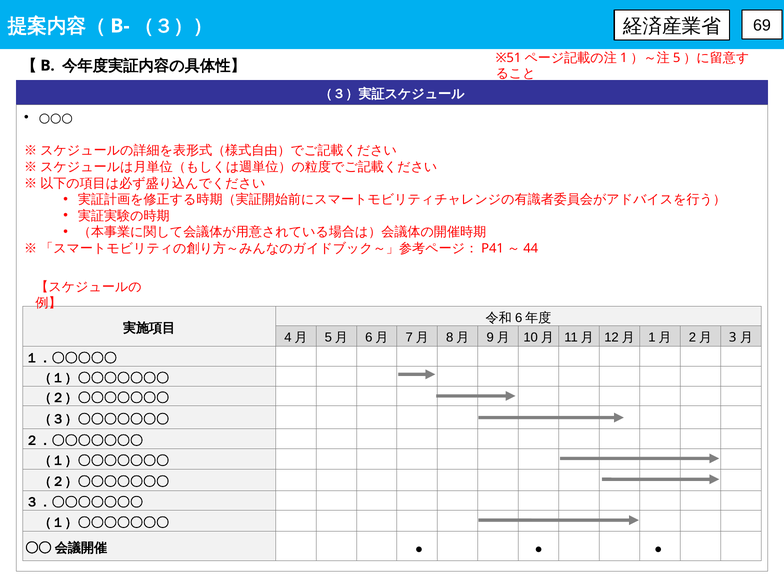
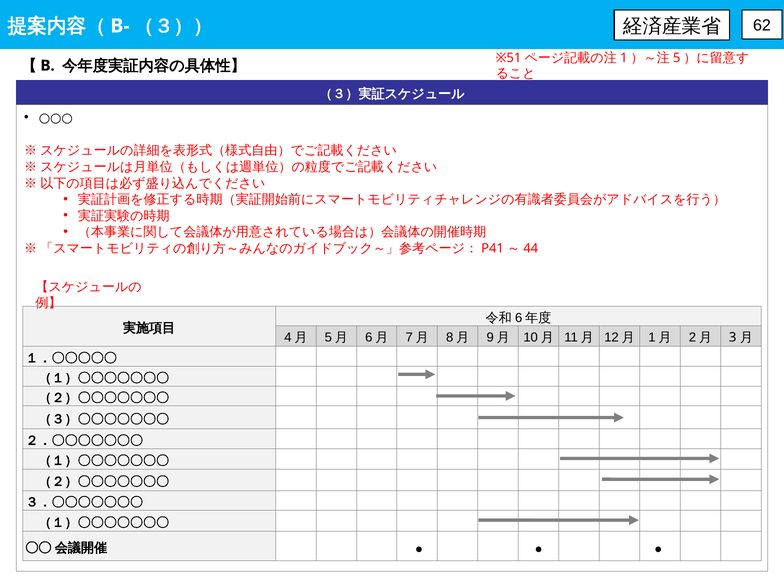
69: 69 -> 62 (762, 26)
